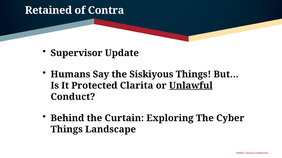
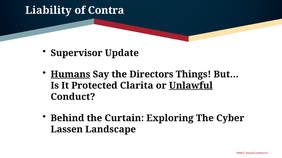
Retained: Retained -> Liability (48, 10)
Humans underline: none -> present (70, 75)
Siskiyous: Siskiyous -> Directors (151, 75)
Things: Things -> Lassen (67, 130)
